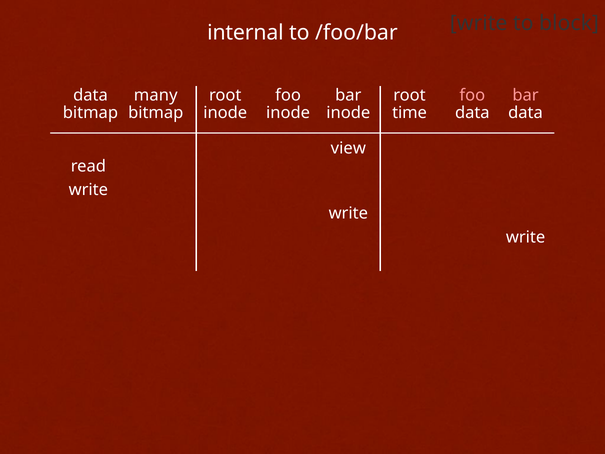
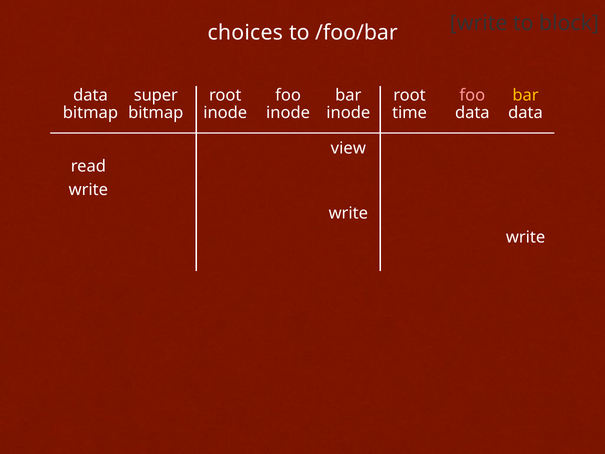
internal: internal -> choices (245, 33)
many: many -> super (156, 95)
bar colour: pink -> yellow (526, 95)
